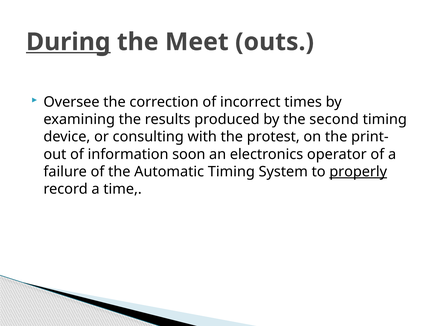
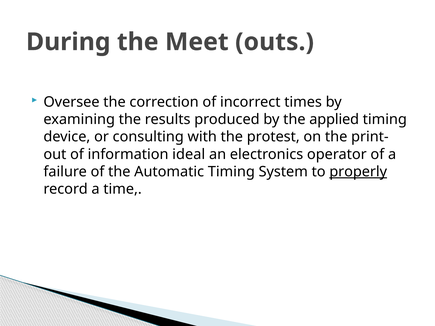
During underline: present -> none (68, 42)
second: second -> applied (334, 120)
soon: soon -> ideal (189, 154)
